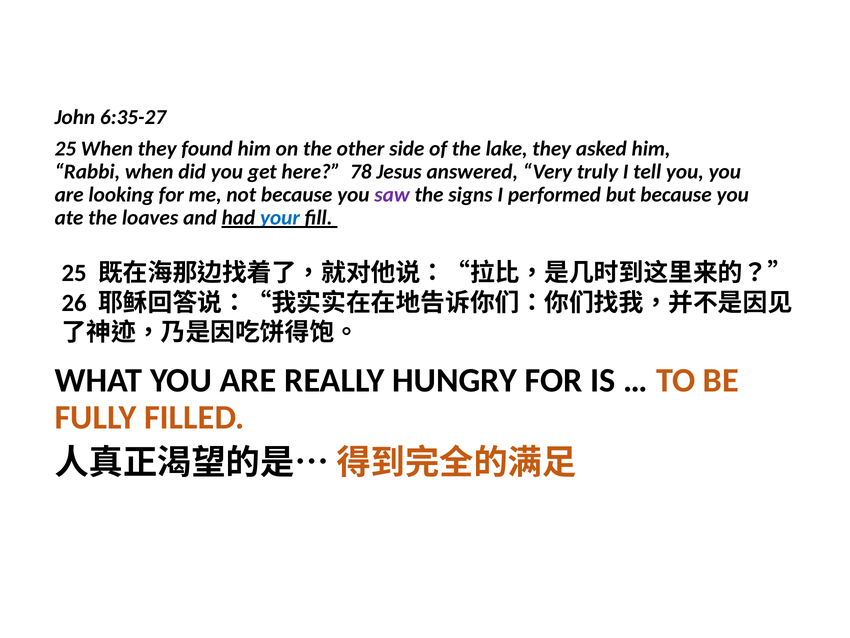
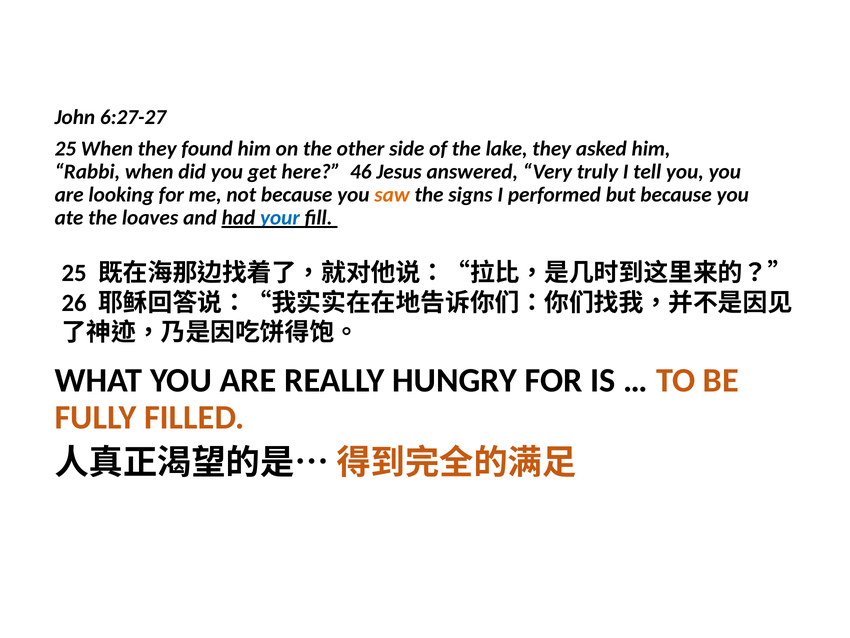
6:35-27: 6:35-27 -> 6:27-27 (133, 117)
78: 78 -> 46 (361, 172)
saw colour: purple -> orange (392, 195)
